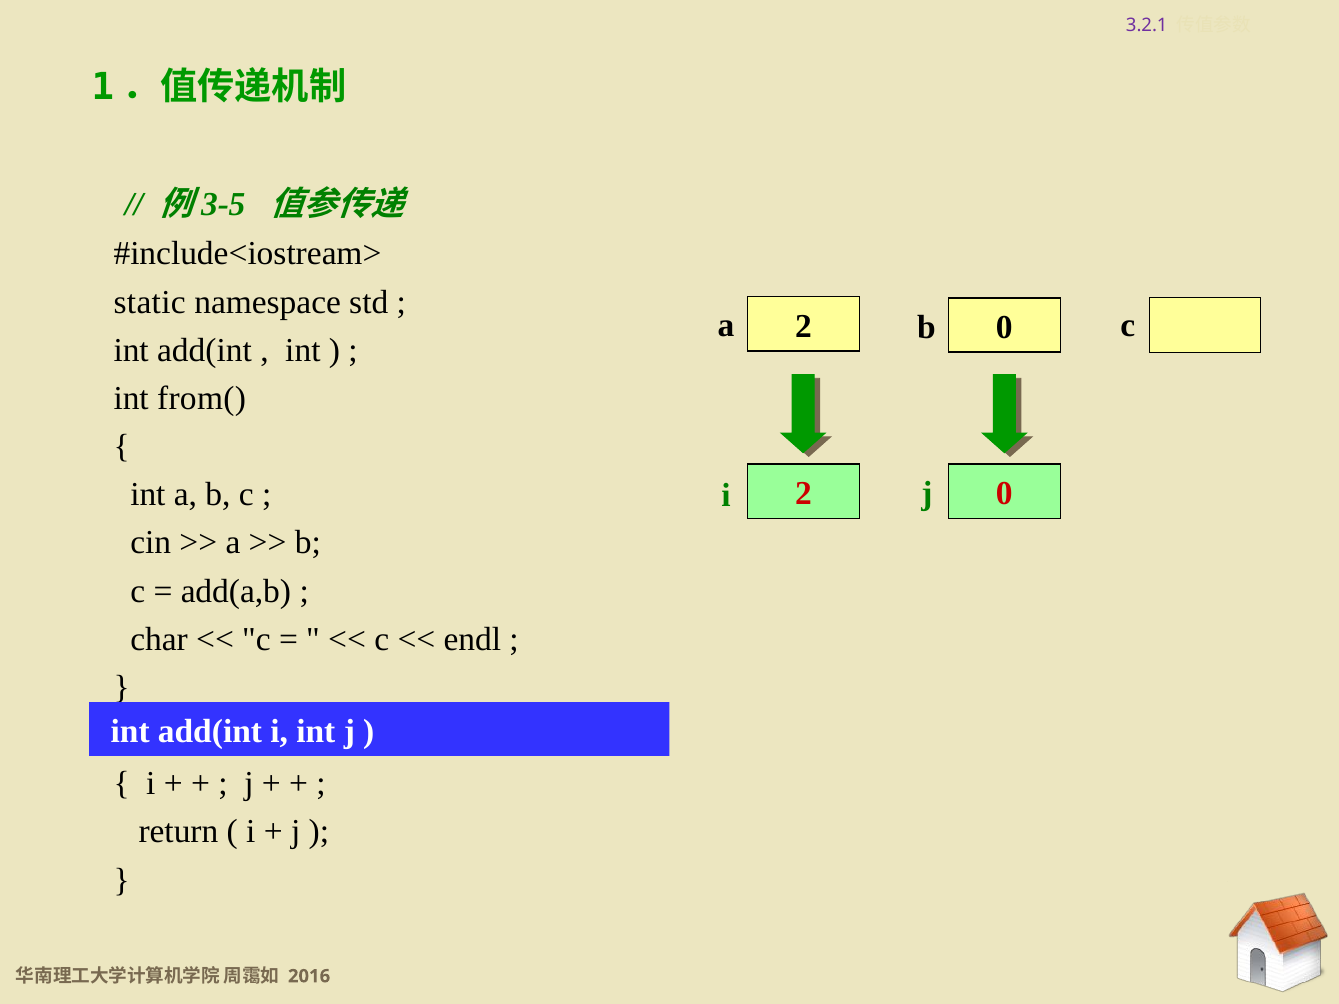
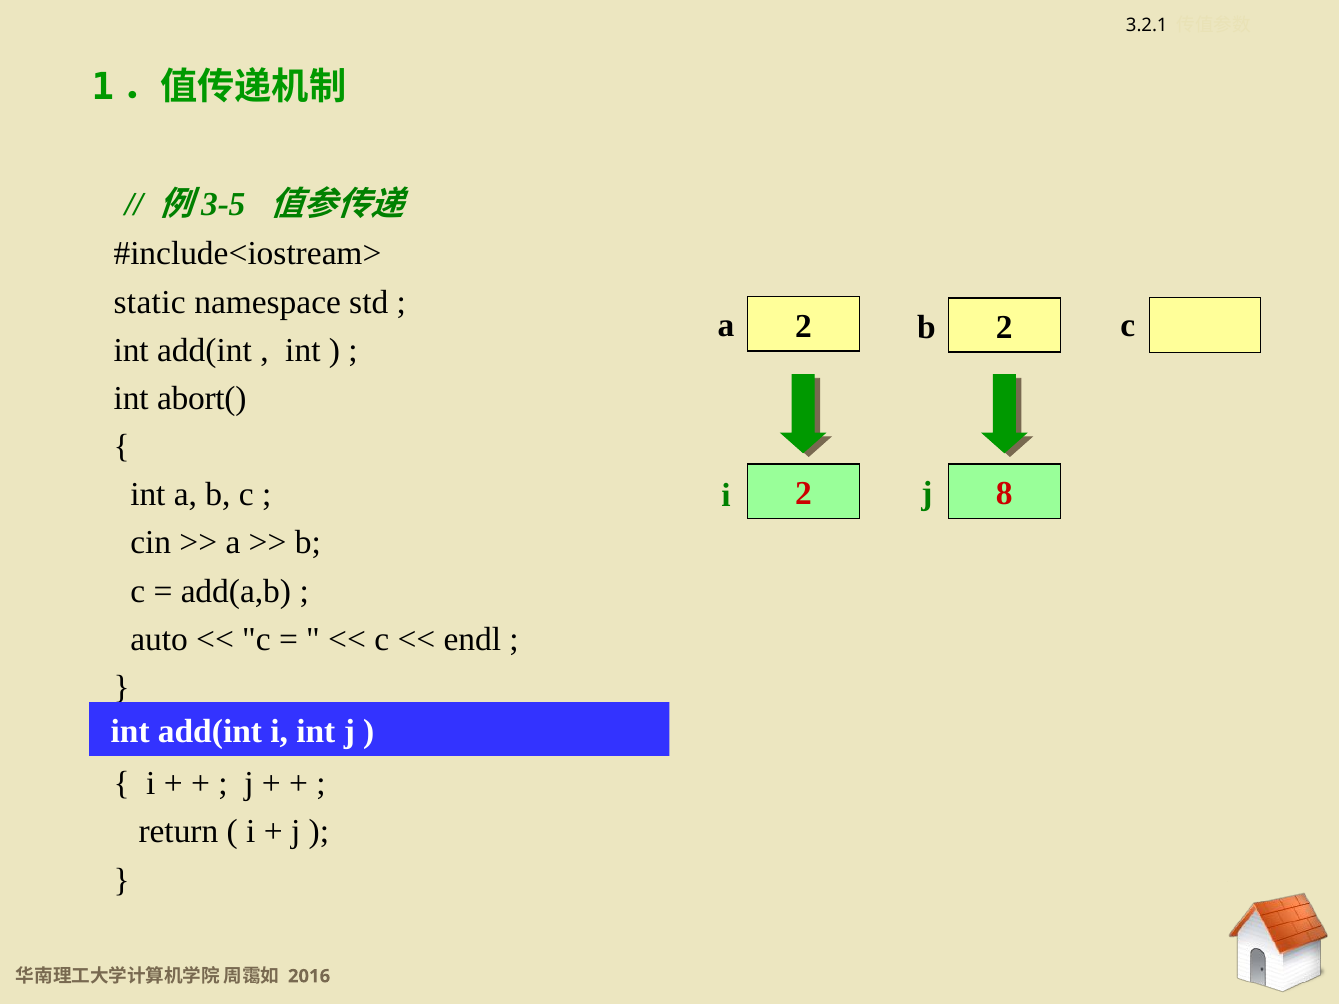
3.2.1 colour: purple -> black (1147, 26)
0: 0 -> 2 (1004, 327)
from(: from( -> abort( (202, 398)
0: 0 -> 8 (1004, 494)
char: char -> auto (159, 639)
